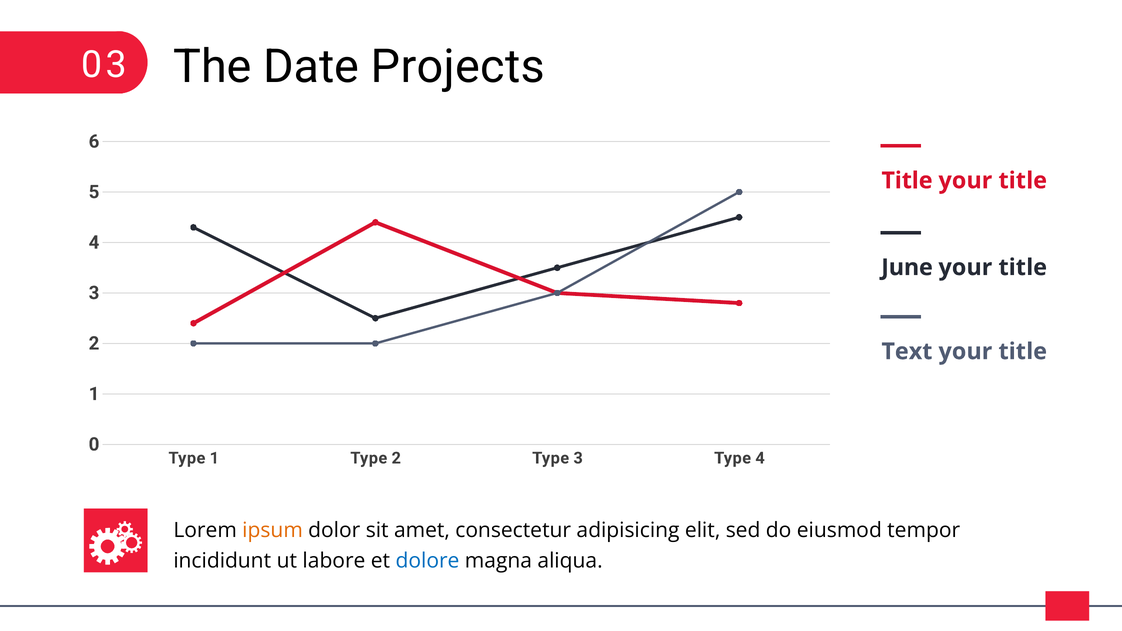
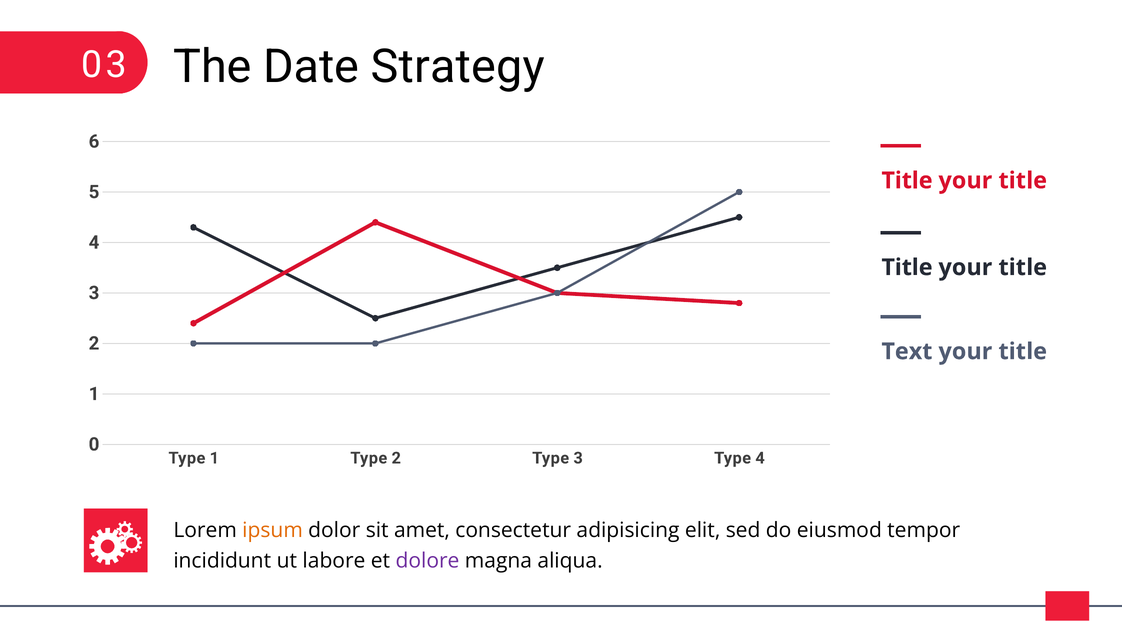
Projects: Projects -> Strategy (458, 67)
June: June -> Title (907, 267)
dolore colour: blue -> purple (428, 561)
